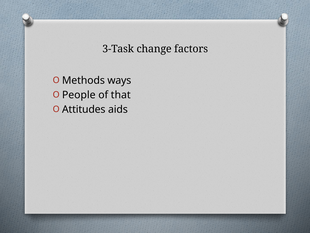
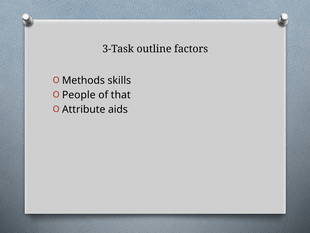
change: change -> outline (154, 49)
ways: ways -> skills (119, 80)
Attitudes: Attitudes -> Attribute (84, 109)
